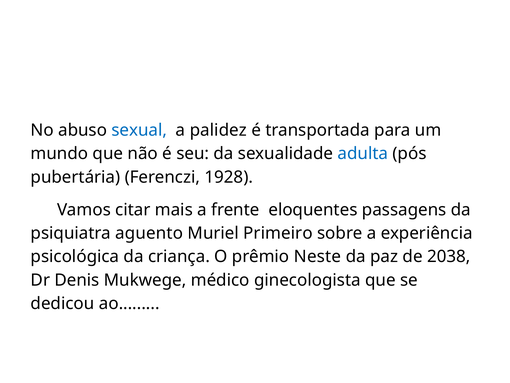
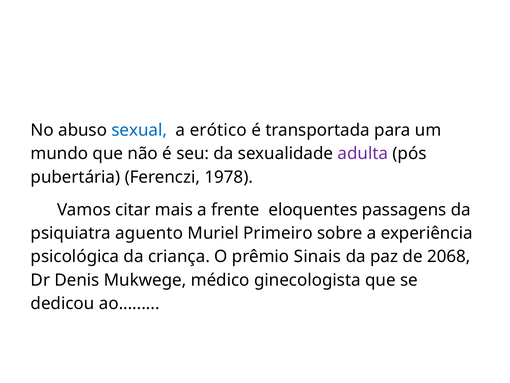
palidez: palidez -> erótico (218, 130)
adulta colour: blue -> purple (363, 153)
1928: 1928 -> 1978 (229, 177)
Neste: Neste -> Sinais (317, 256)
2038: 2038 -> 2068 (449, 256)
